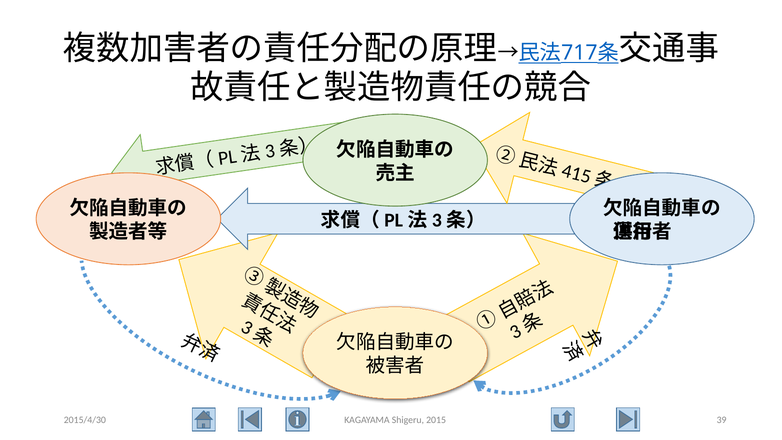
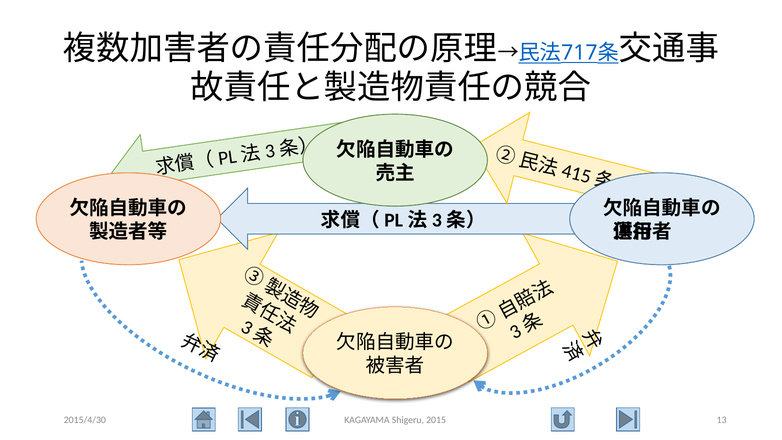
39: 39 -> 13 (722, 420)
